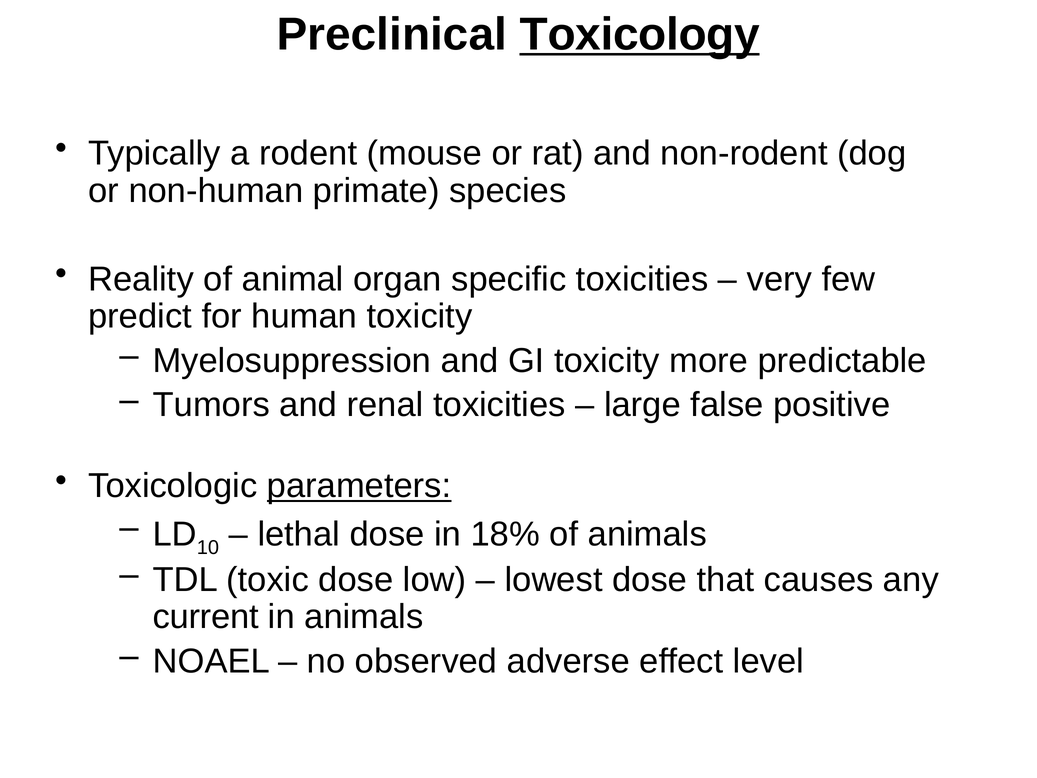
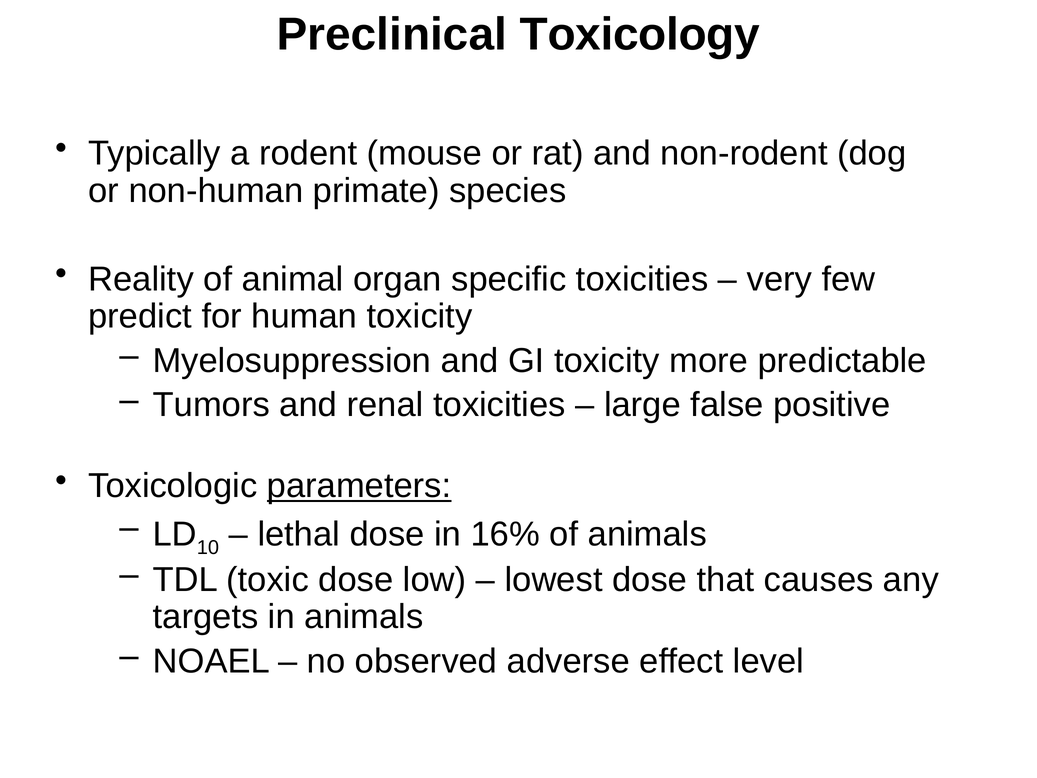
Toxicology underline: present -> none (640, 34)
18%: 18% -> 16% (505, 534)
current: current -> targets (206, 617)
